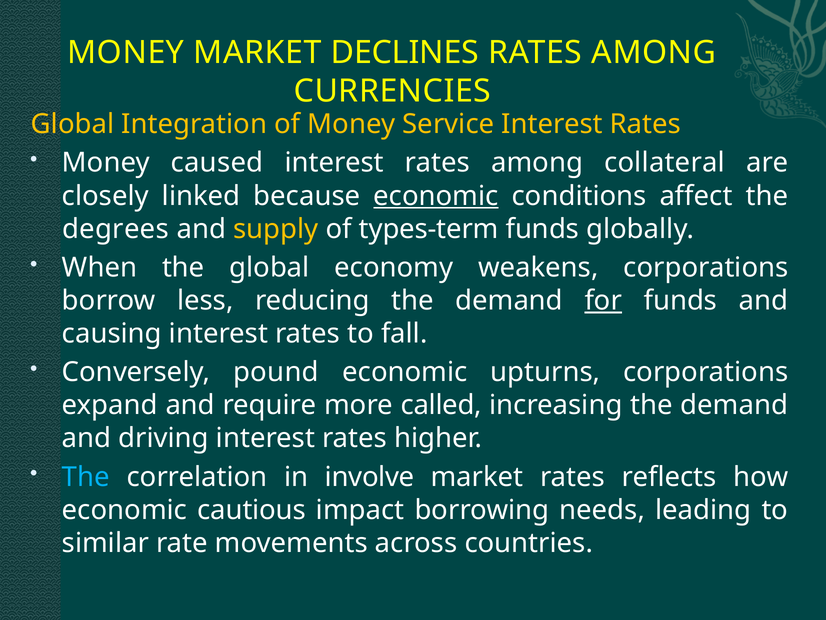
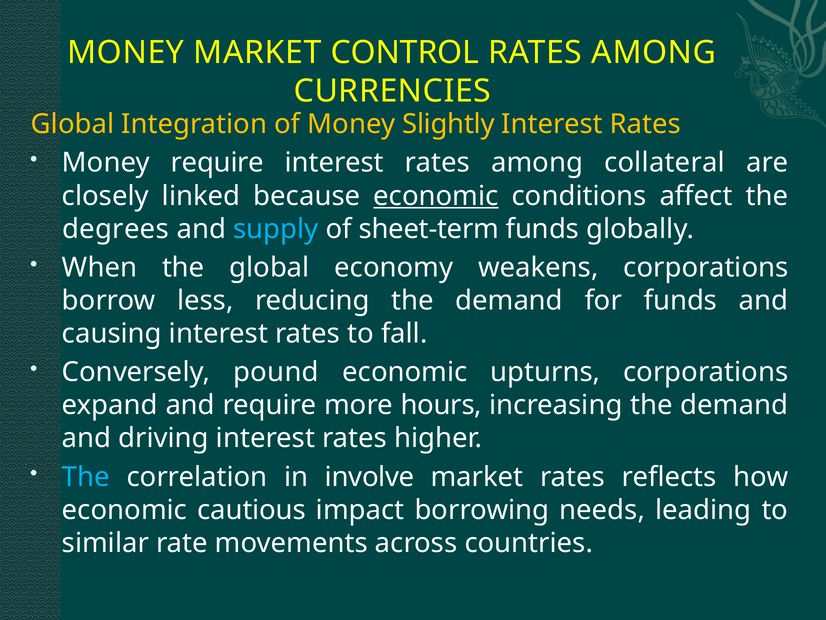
DECLINES: DECLINES -> CONTROL (405, 52)
Service: Service -> Slightly (448, 124)
Money caused: caused -> require (217, 163)
supply colour: yellow -> light blue (276, 229)
types-term: types-term -> sheet-term (429, 229)
for underline: present -> none (603, 300)
called: called -> hours (441, 405)
